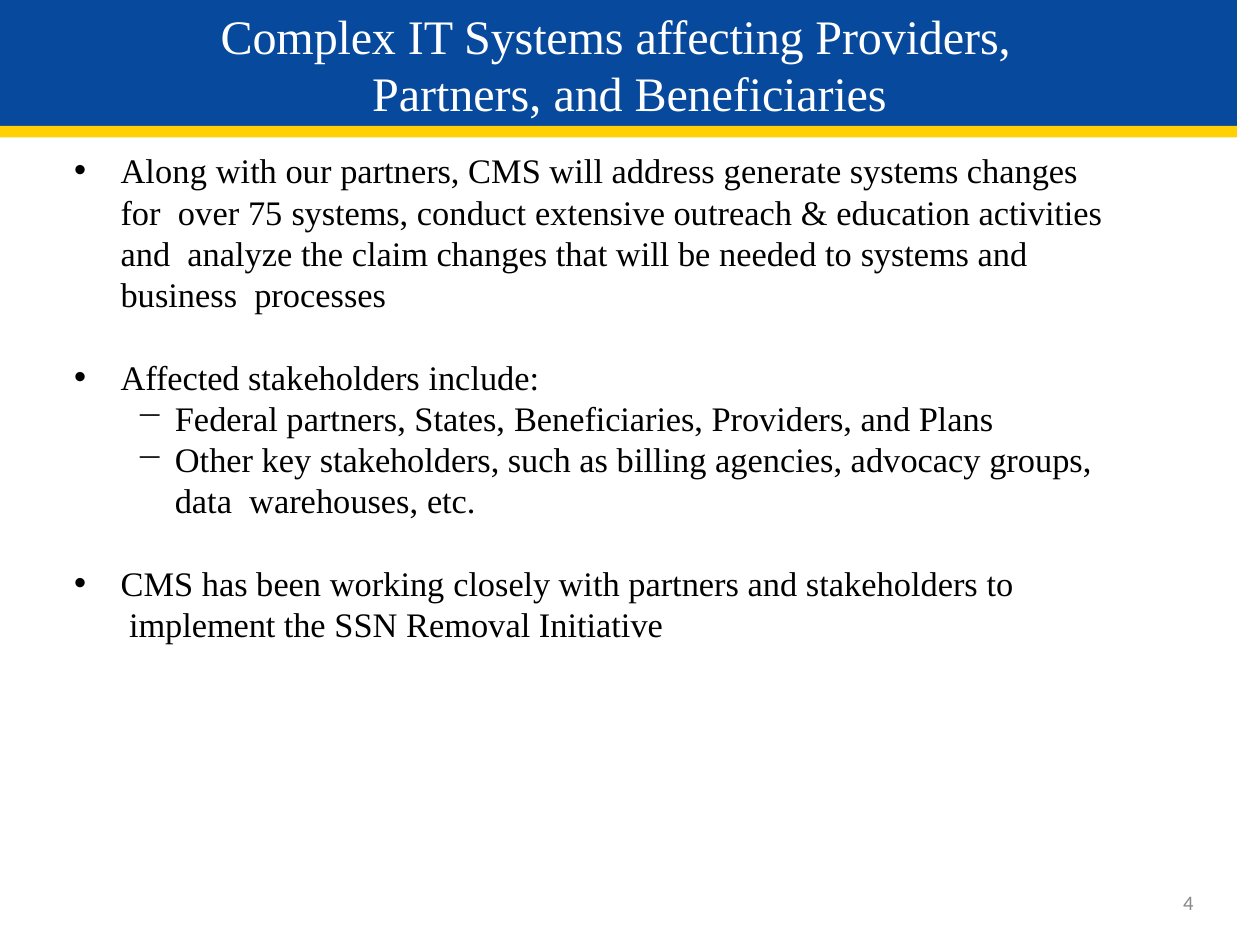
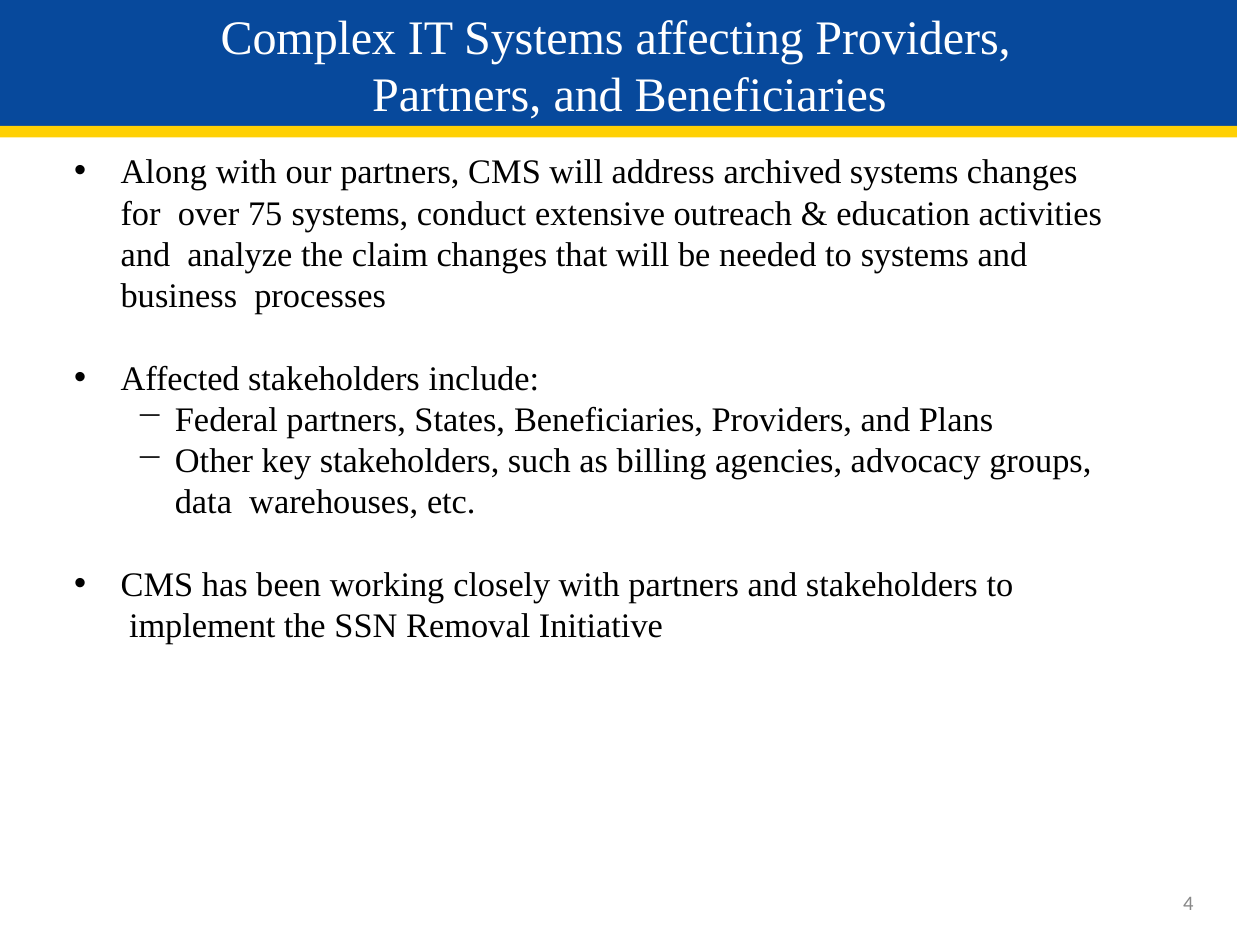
generate: generate -> archived (783, 172)
